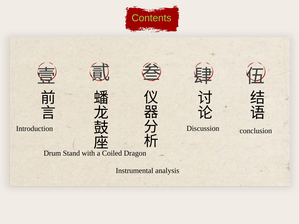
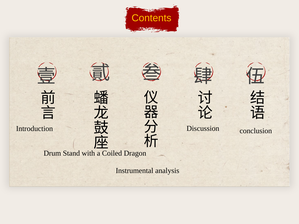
Contents colour: light green -> yellow (151, 18)
